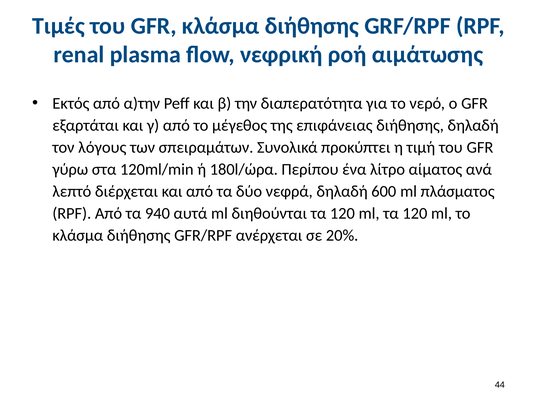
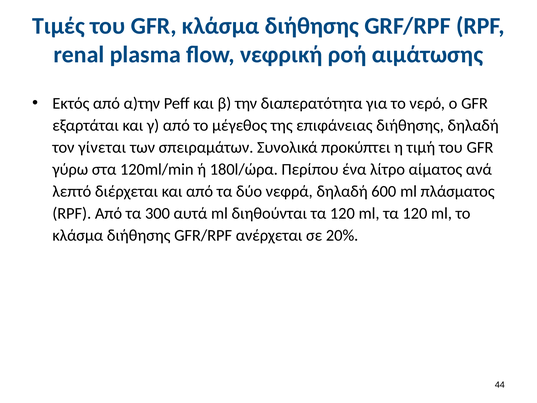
λόγους: λόγους -> γίνεται (102, 147)
940: 940 -> 300 (157, 213)
